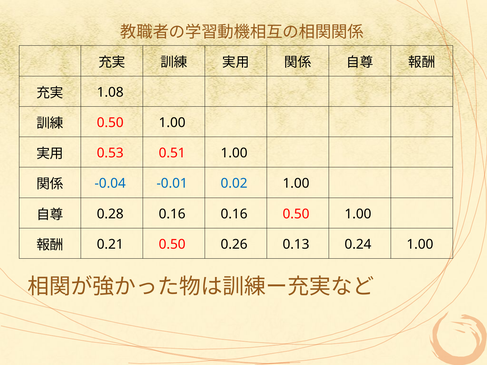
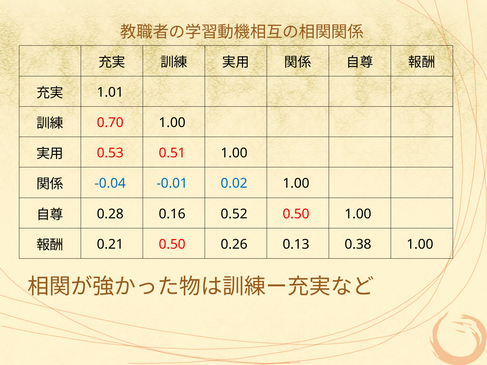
1.08: 1.08 -> 1.01 (110, 92)
0.50: 0.50 -> 0.70 (110, 123)
0.16 0.16: 0.16 -> 0.52 (234, 214)
0.24: 0.24 -> 0.38 (358, 244)
